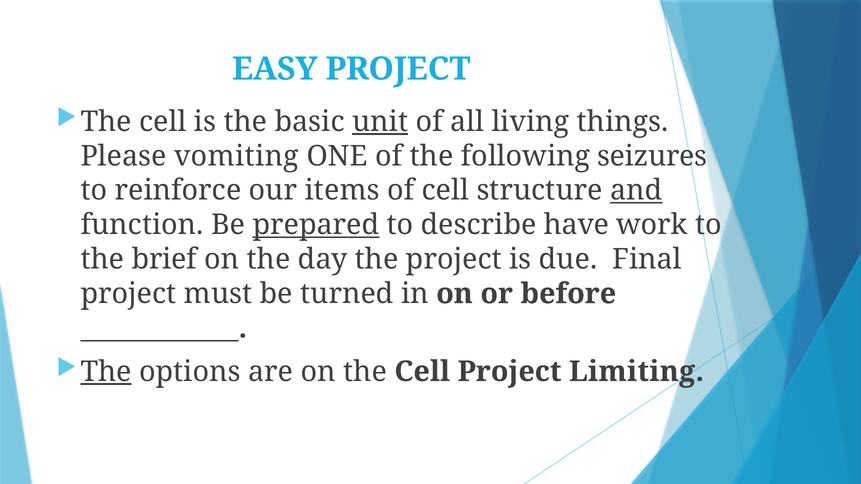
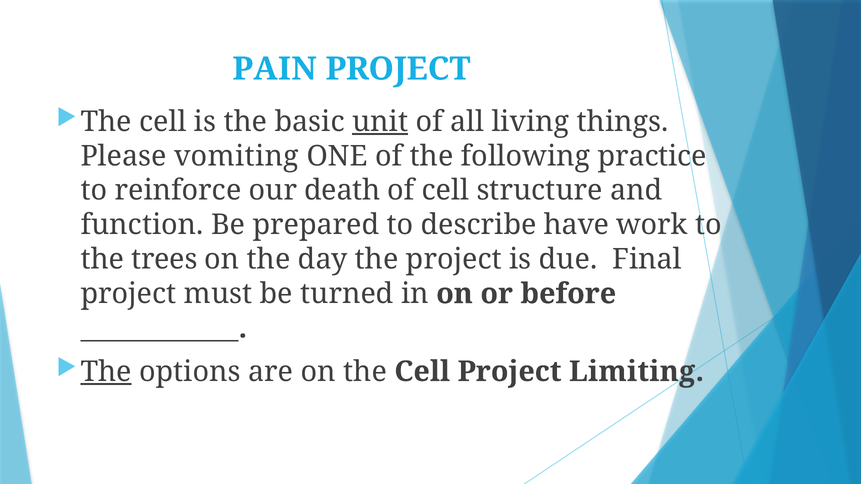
EASY: EASY -> PAIN (275, 69)
seizures: seizures -> practice (652, 156)
items: items -> death (342, 191)
and underline: present -> none (636, 191)
prepared underline: present -> none (316, 225)
brief: brief -> trees (164, 260)
